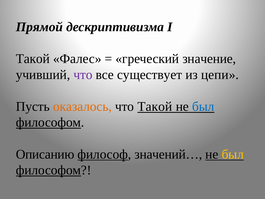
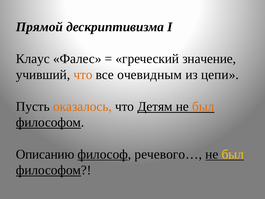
Такой: Такой -> Клаус (33, 59)
что colour: purple -> orange (83, 75)
существует: существует -> очевидным (150, 75)
что Такой: Такой -> Детям (155, 106)
был colour: blue -> orange (203, 106)
значений…: значений… -> речевого… (168, 154)
